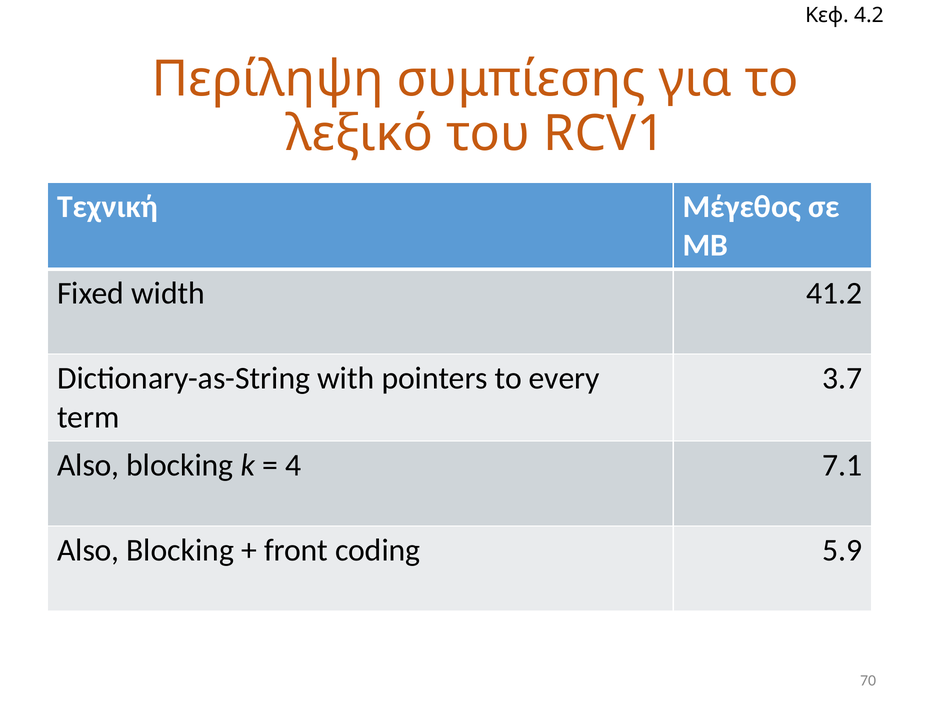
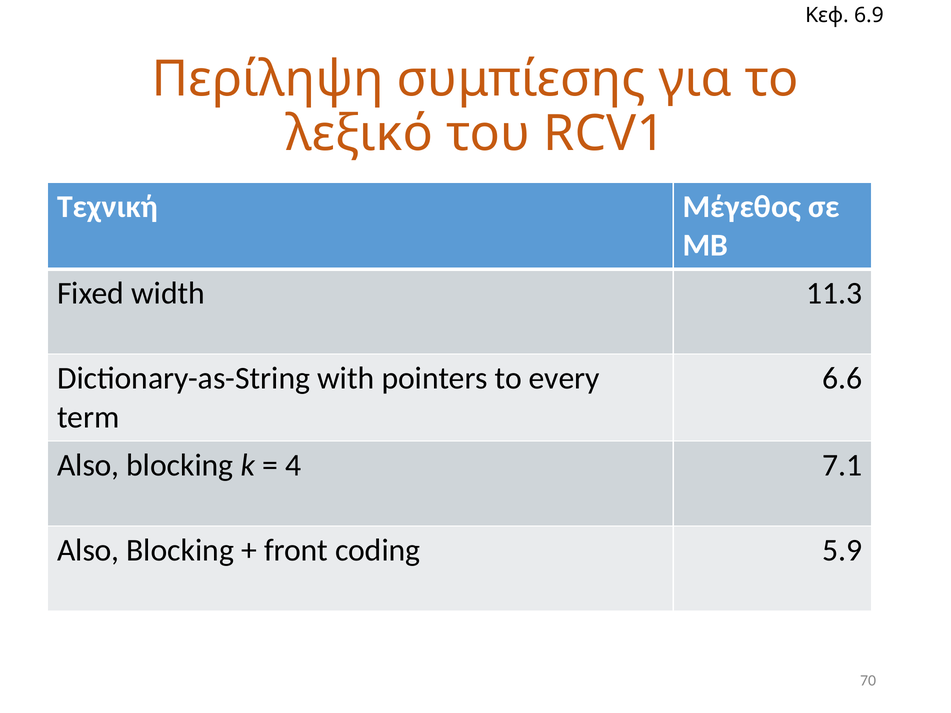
4.2: 4.2 -> 6.9 (869, 16)
41.2: 41.2 -> 11.3 (834, 294)
3.7: 3.7 -> 6.6 (842, 379)
